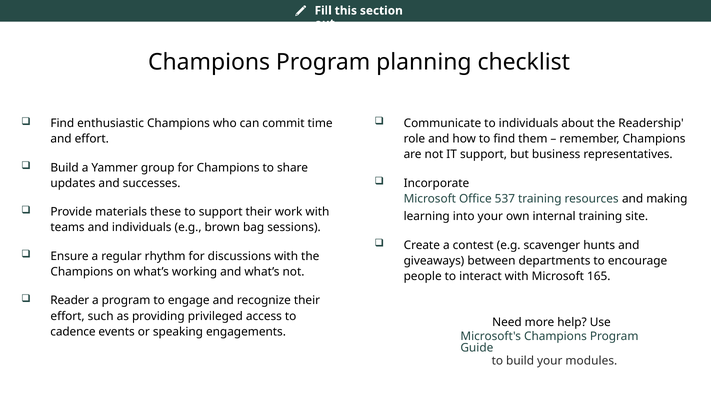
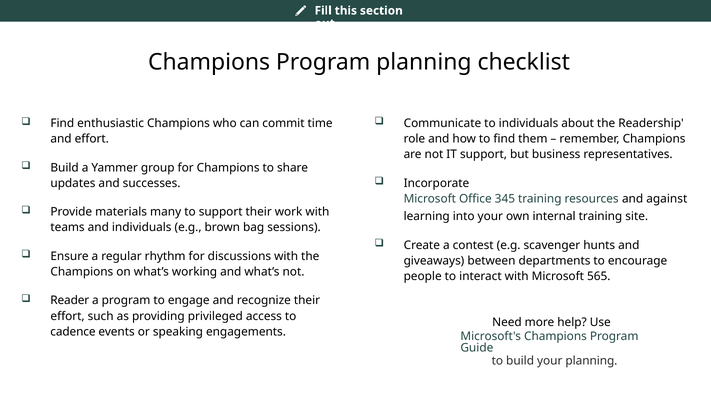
537: 537 -> 345 (505, 199)
making: making -> against (667, 199)
these: these -> many (166, 212)
165: 165 -> 565 (599, 276)
your modules: modules -> planning (591, 361)
